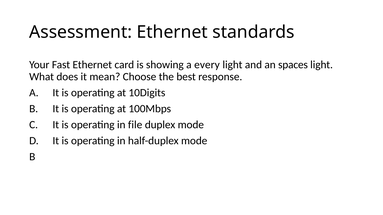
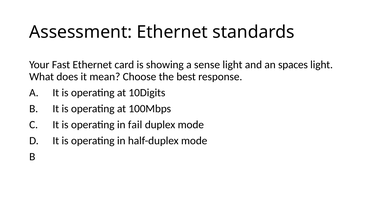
every: every -> sense (207, 65)
file: file -> fail (135, 125)
